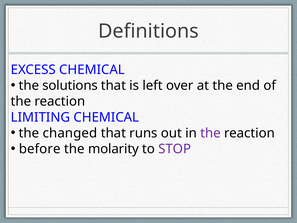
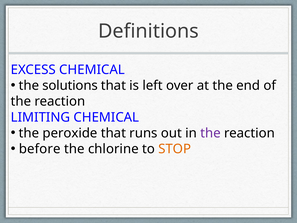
changed: changed -> peroxide (70, 133)
molarity: molarity -> chlorine (113, 149)
STOP colour: purple -> orange (175, 149)
